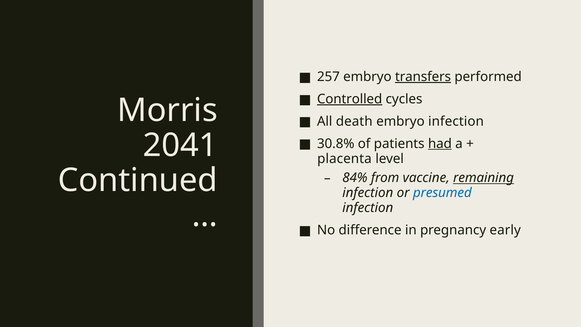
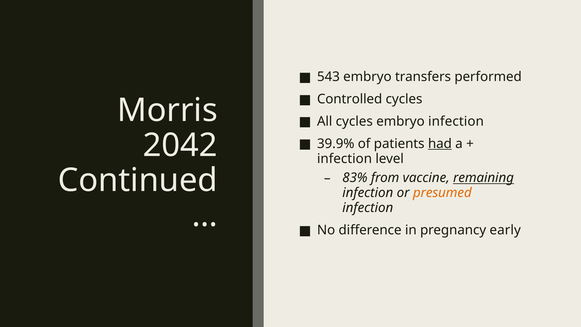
257: 257 -> 543 (328, 77)
transfers underline: present -> none (423, 77)
Controlled underline: present -> none (350, 99)
All death: death -> cycles (354, 121)
2041: 2041 -> 2042 (180, 145)
30.8%: 30.8% -> 39.9% (336, 144)
placenta: placenta -> infection (344, 159)
84%: 84% -> 83% (355, 178)
presumed colour: blue -> orange (442, 193)
